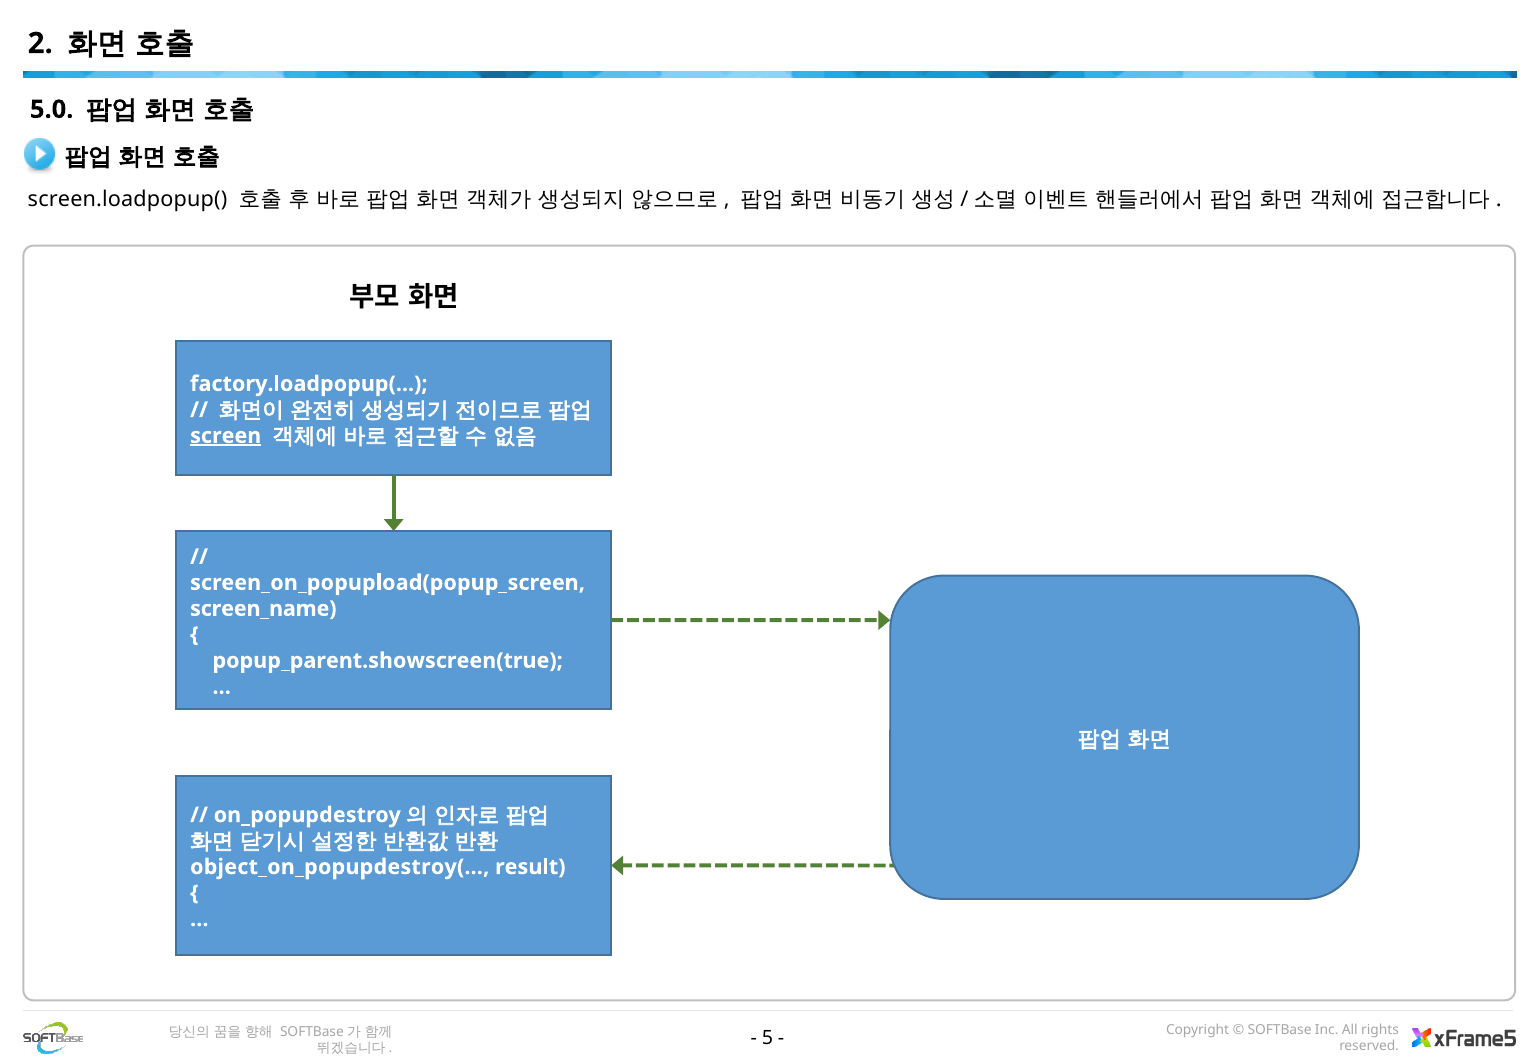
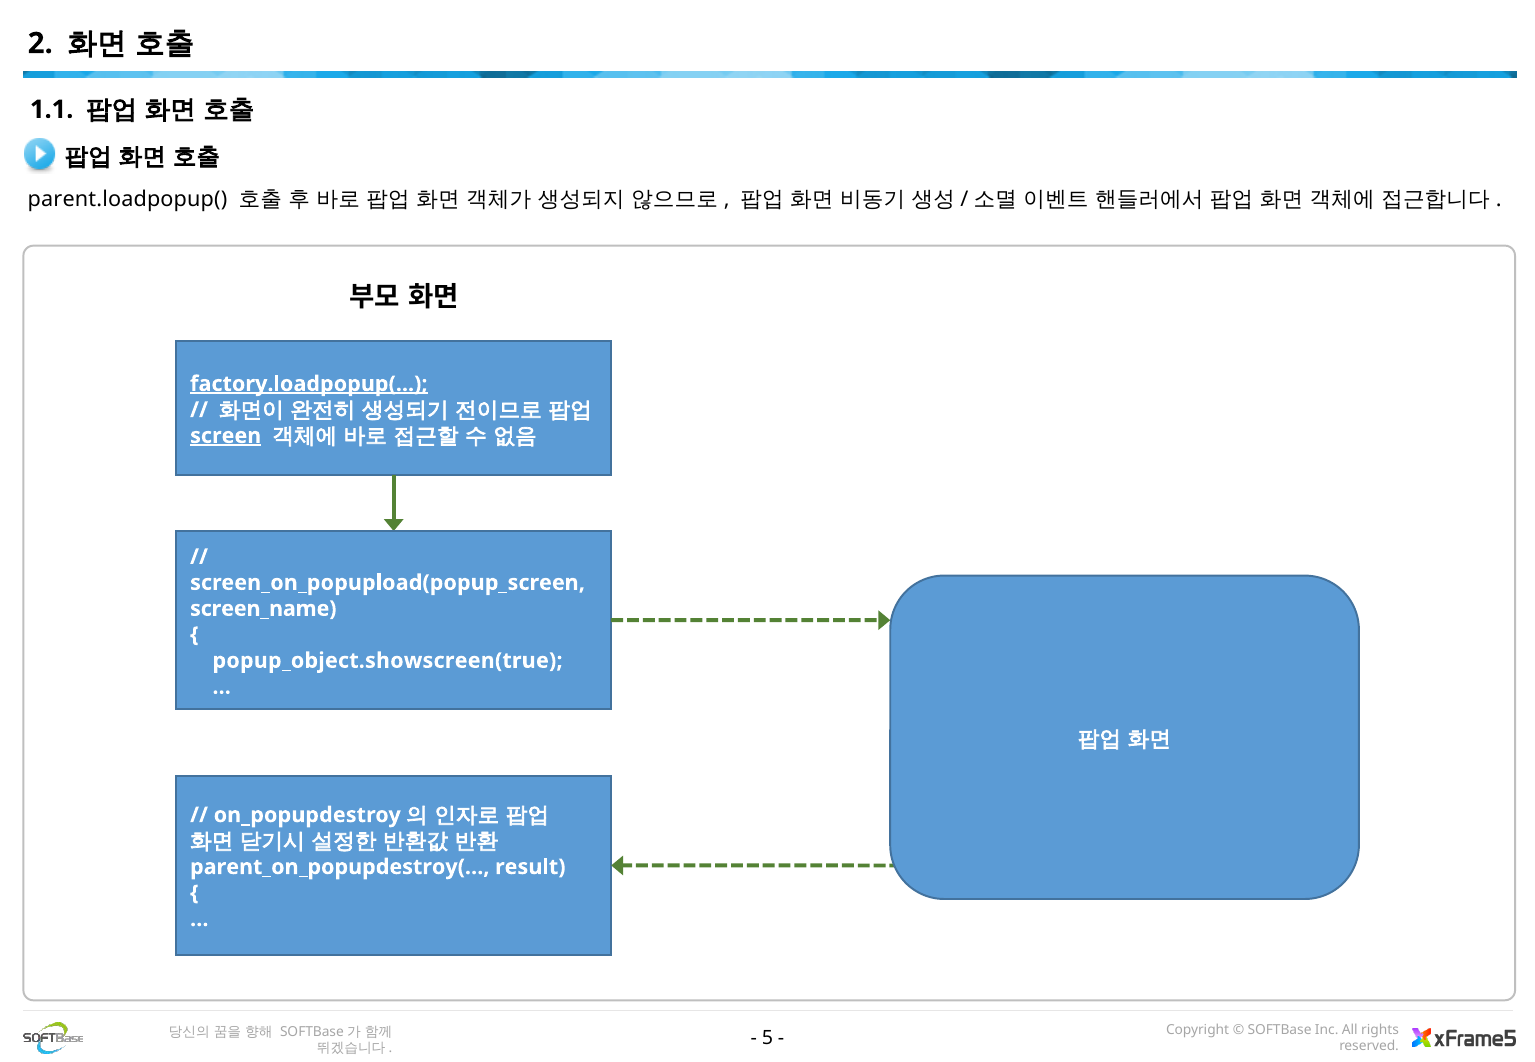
5.0: 5.0 -> 1.1 (52, 109)
screen.loadpopup(: screen.loadpopup( -> parent.loadpopup( (127, 200)
factory.loadpopup( underline: none -> present (309, 384)
popup_parent.showscreen(true: popup_parent.showscreen(true -> popup_object.showscreen(true (388, 661)
object_on_popupdestroy(…: object_on_popupdestroy(… -> parent_on_popupdestroy(… (340, 867)
